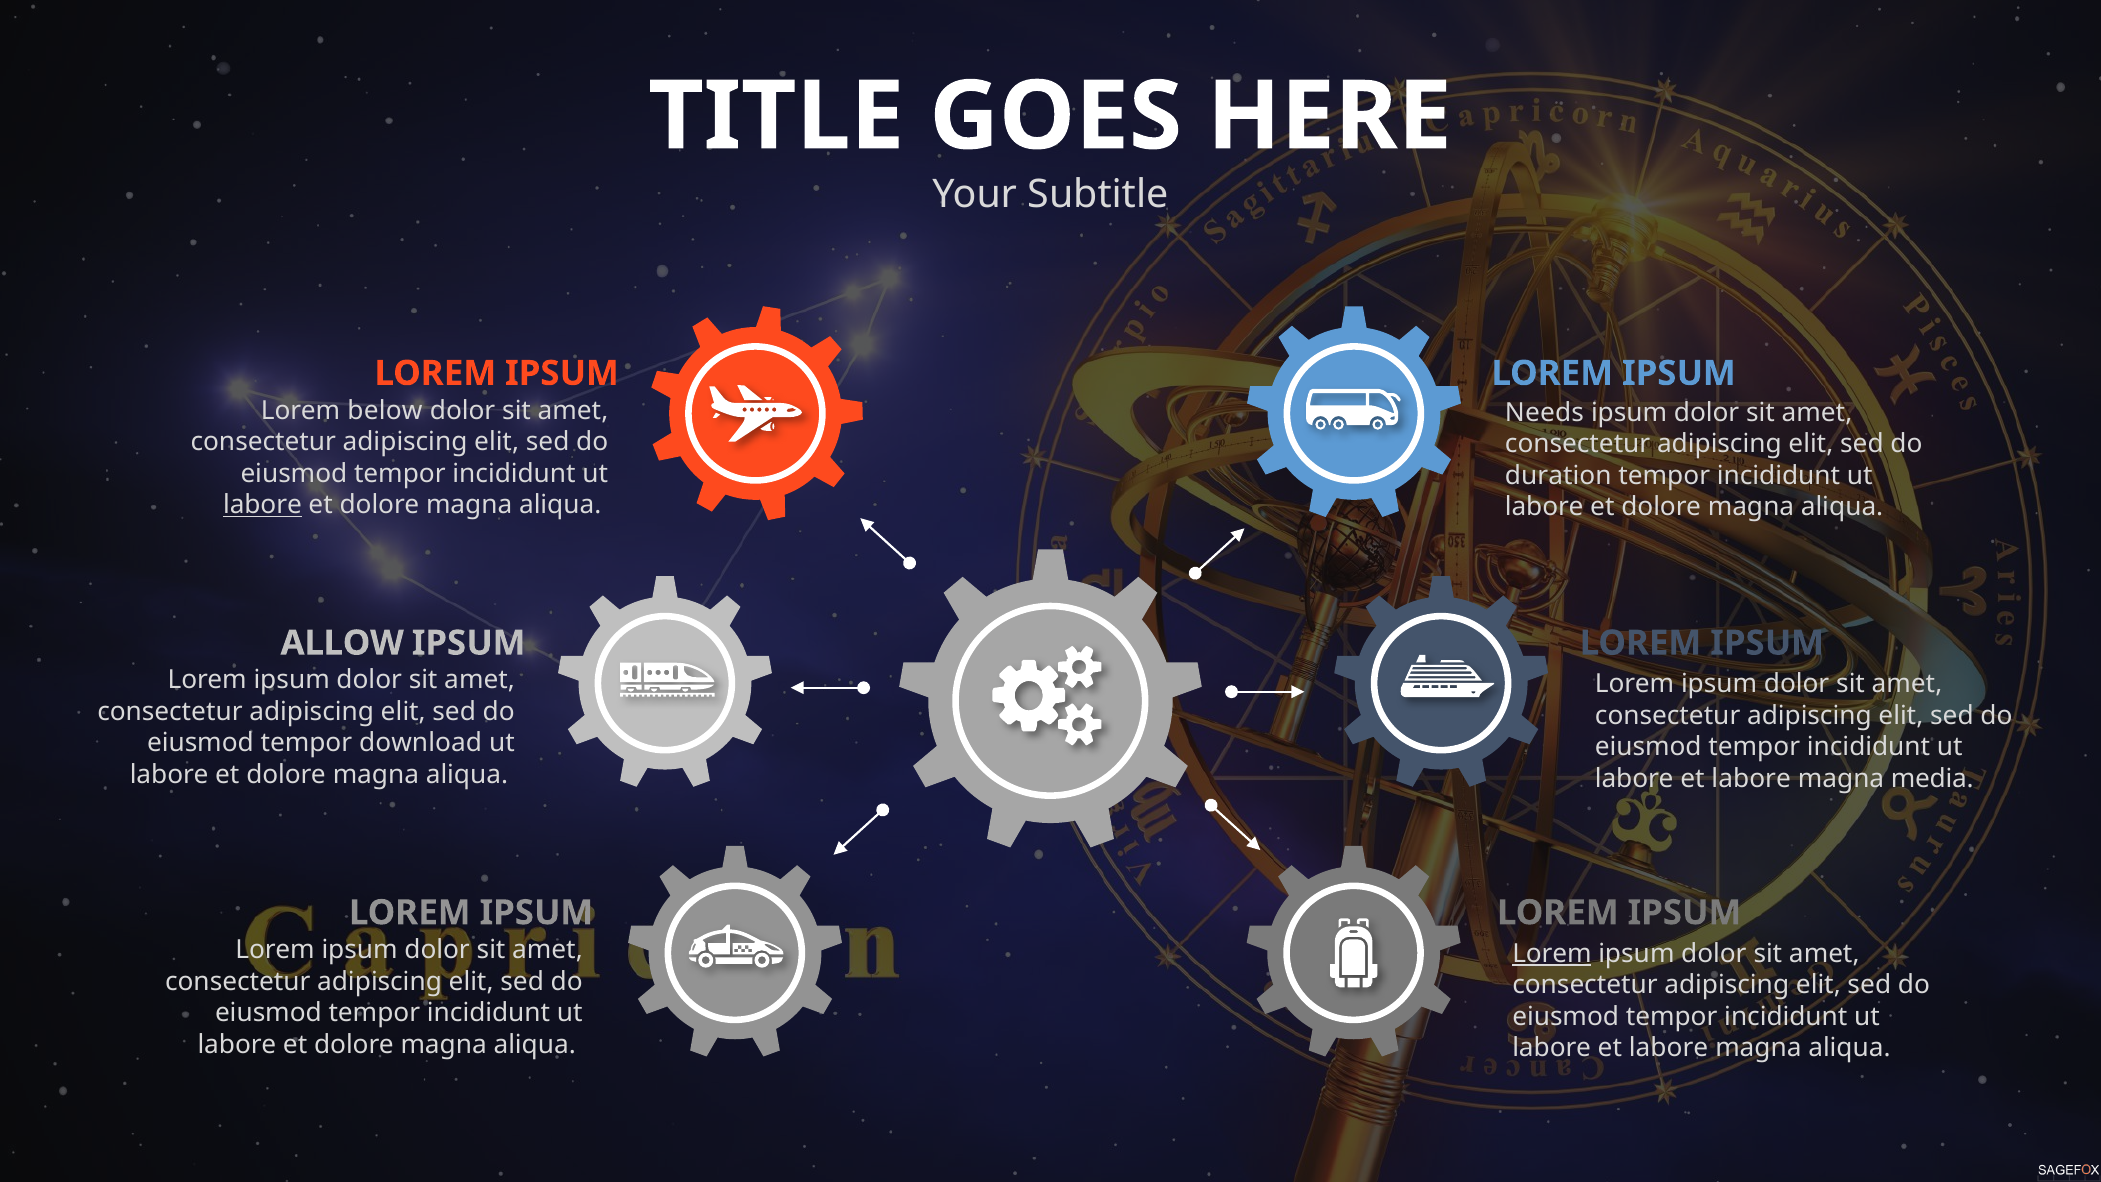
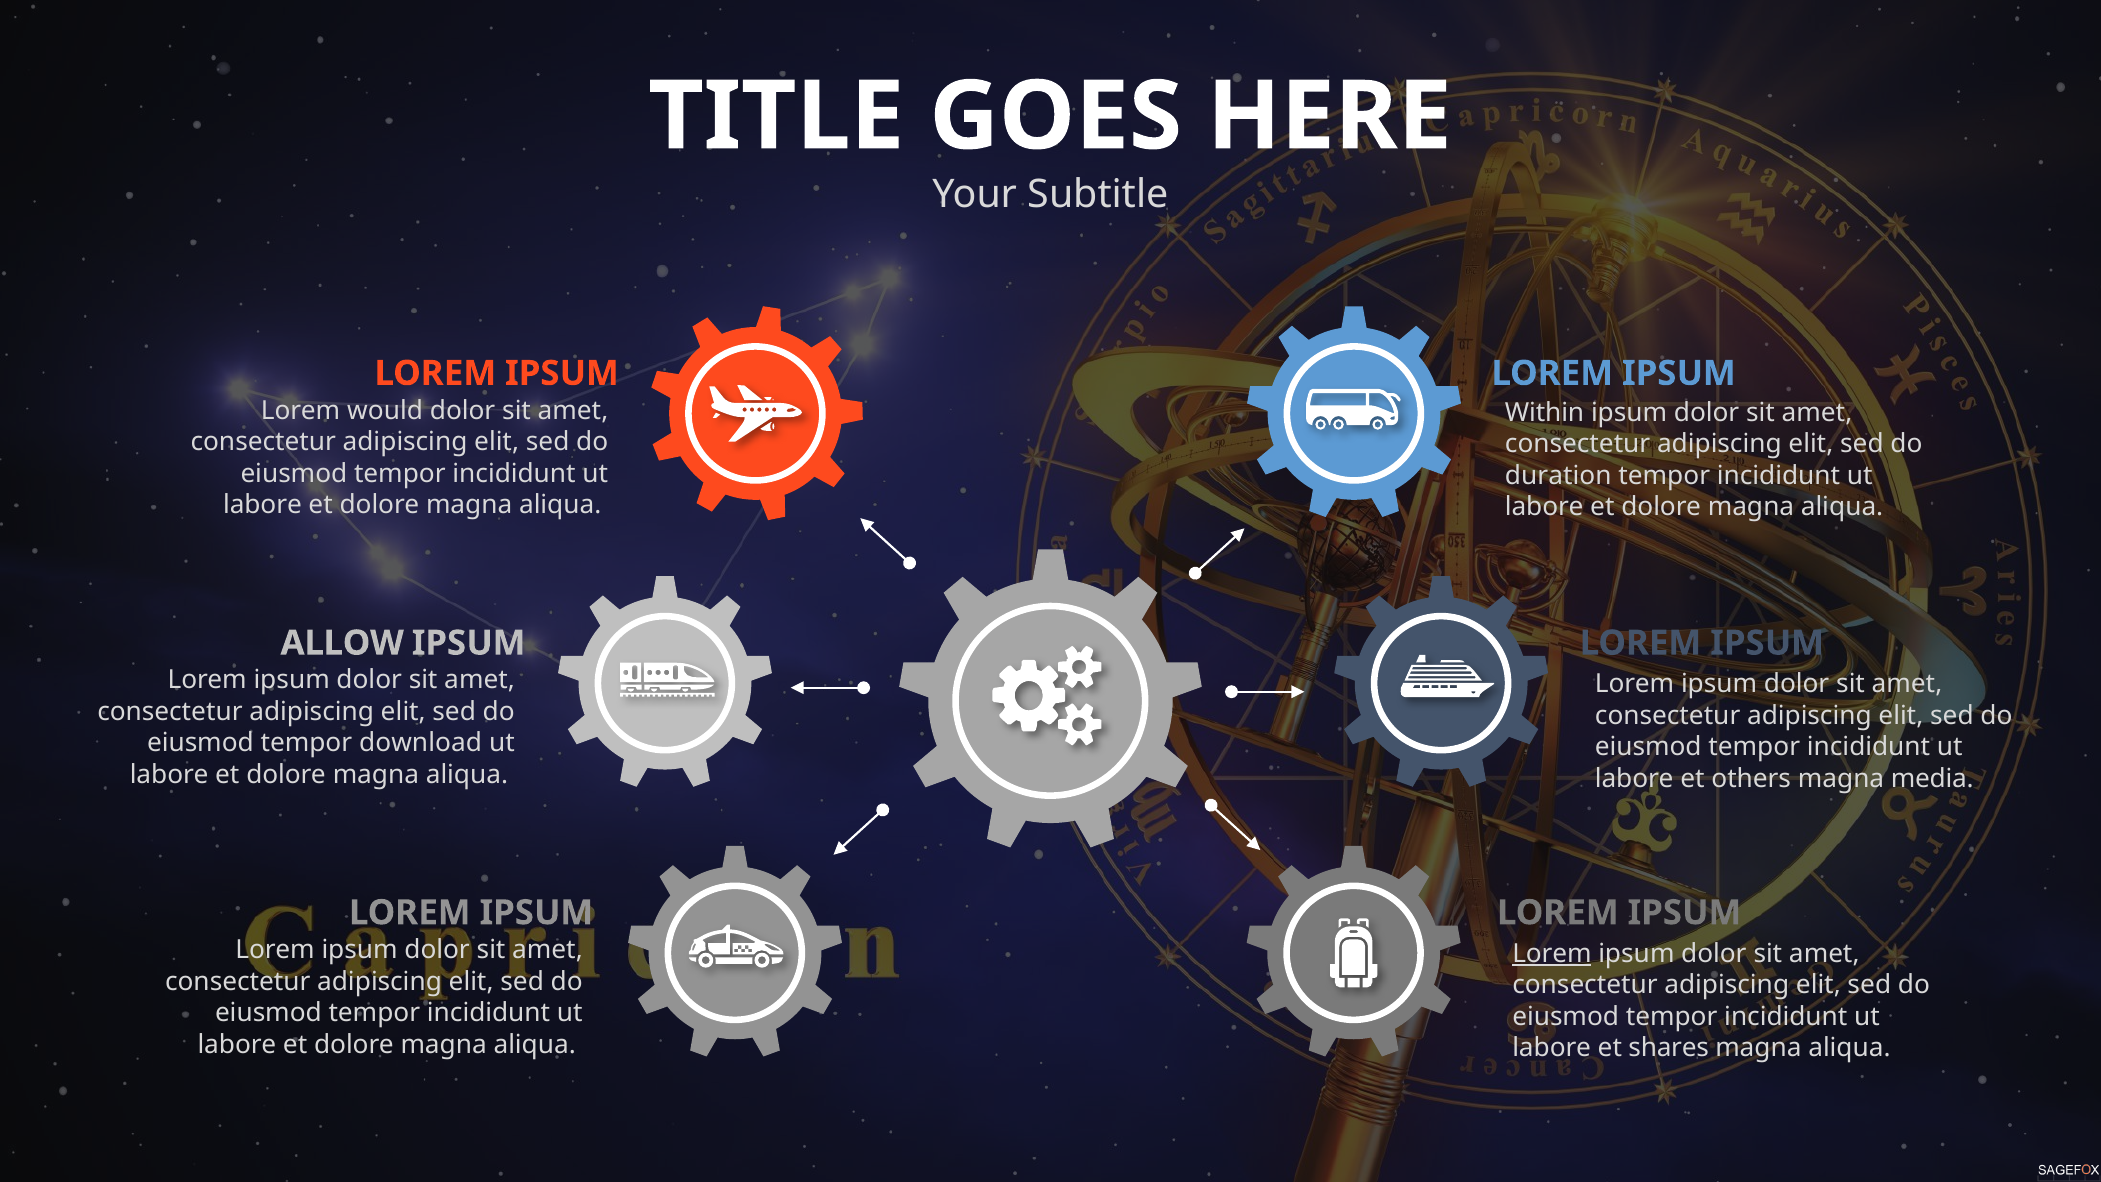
below: below -> would (385, 410)
Needs: Needs -> Within (1545, 412)
labore underline: present -> none (262, 505)
labore: labore -> others (1751, 778)
labore: labore -> shares (1669, 1048)
